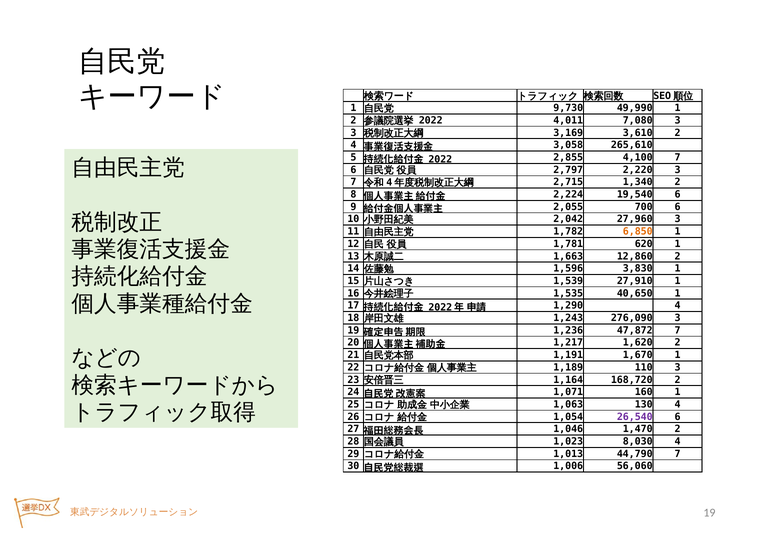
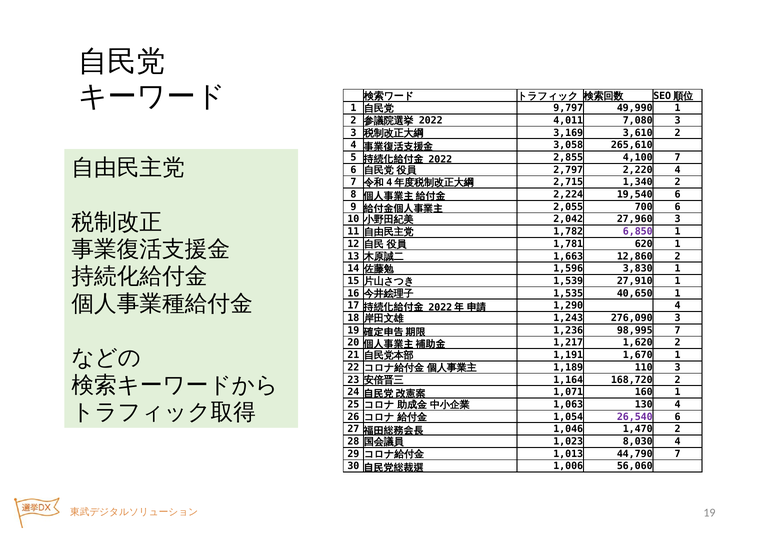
9,730: 9,730 -> 9,797 (568, 108)
2,220 3: 3 -> 4 (678, 170)
6,850 colour: orange -> purple (638, 232)
47,872: 47,872 -> 98,995 (635, 330)
